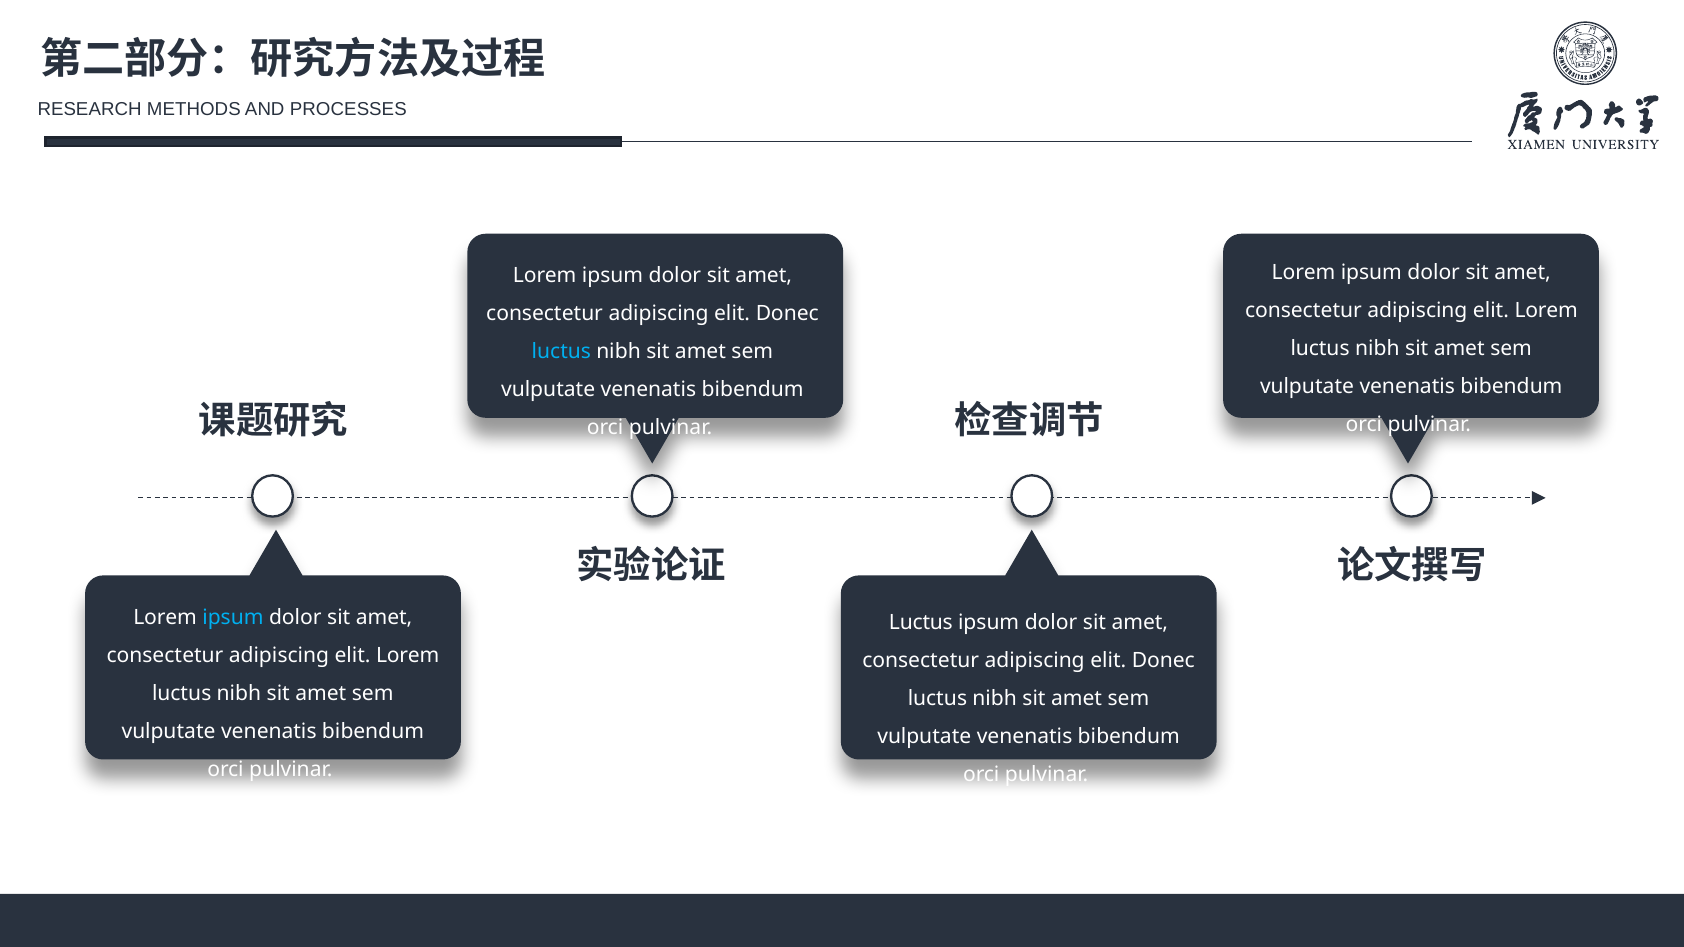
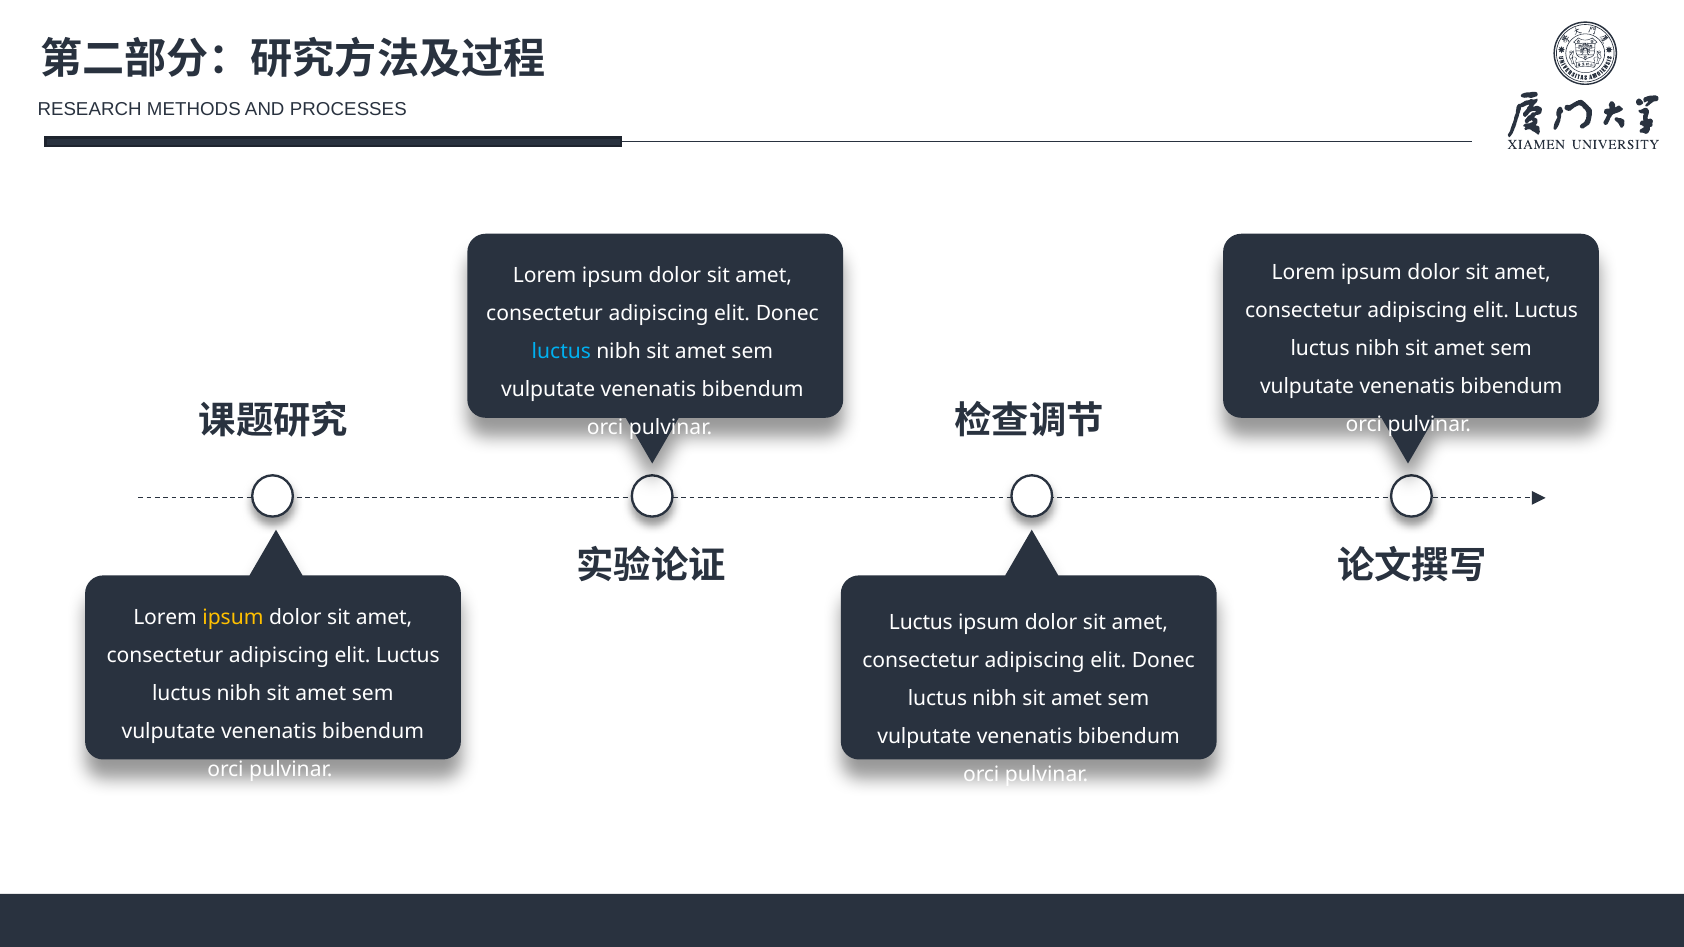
Lorem: Lorem -> Luctus (1546, 311)
ipsum colour: light blue -> yellow (233, 617)
Lorem: Lorem -> Luctus (408, 655)
